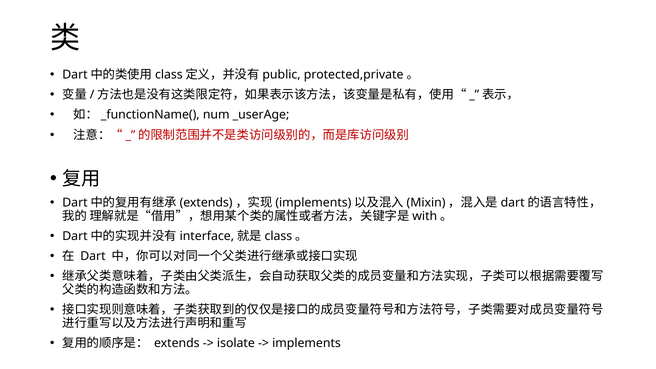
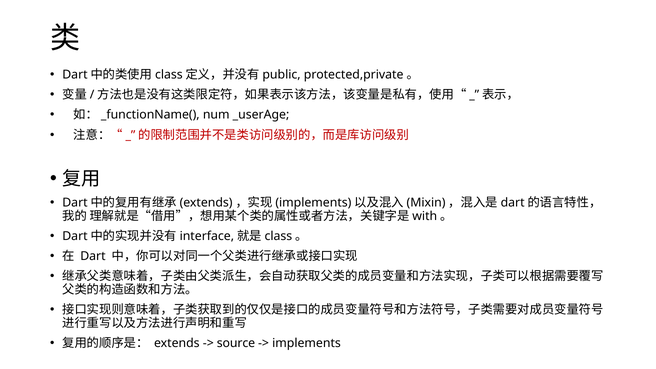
isolate: isolate -> source (236, 343)
